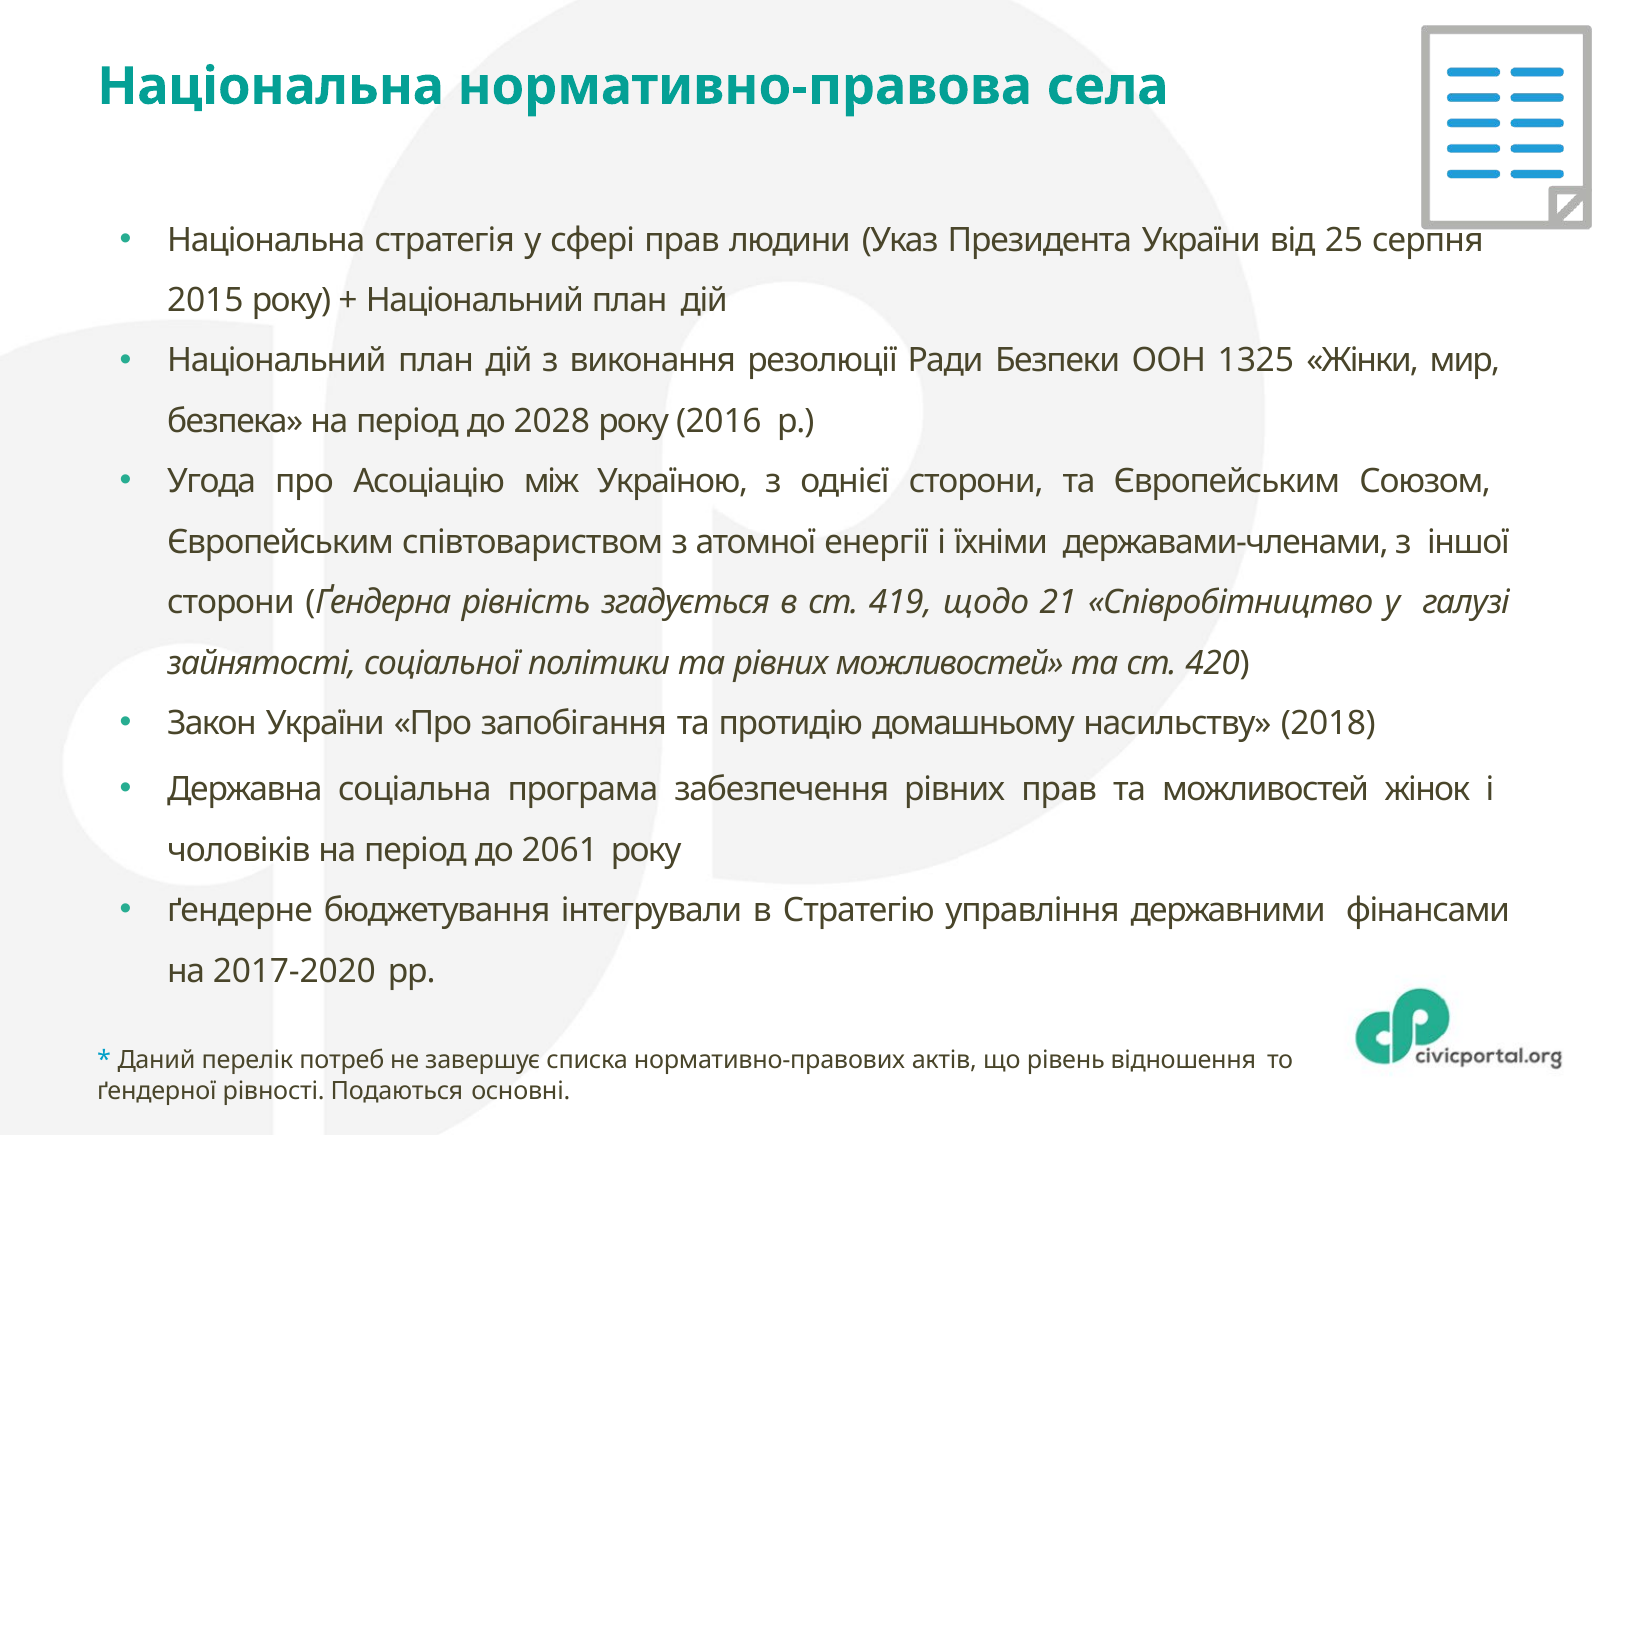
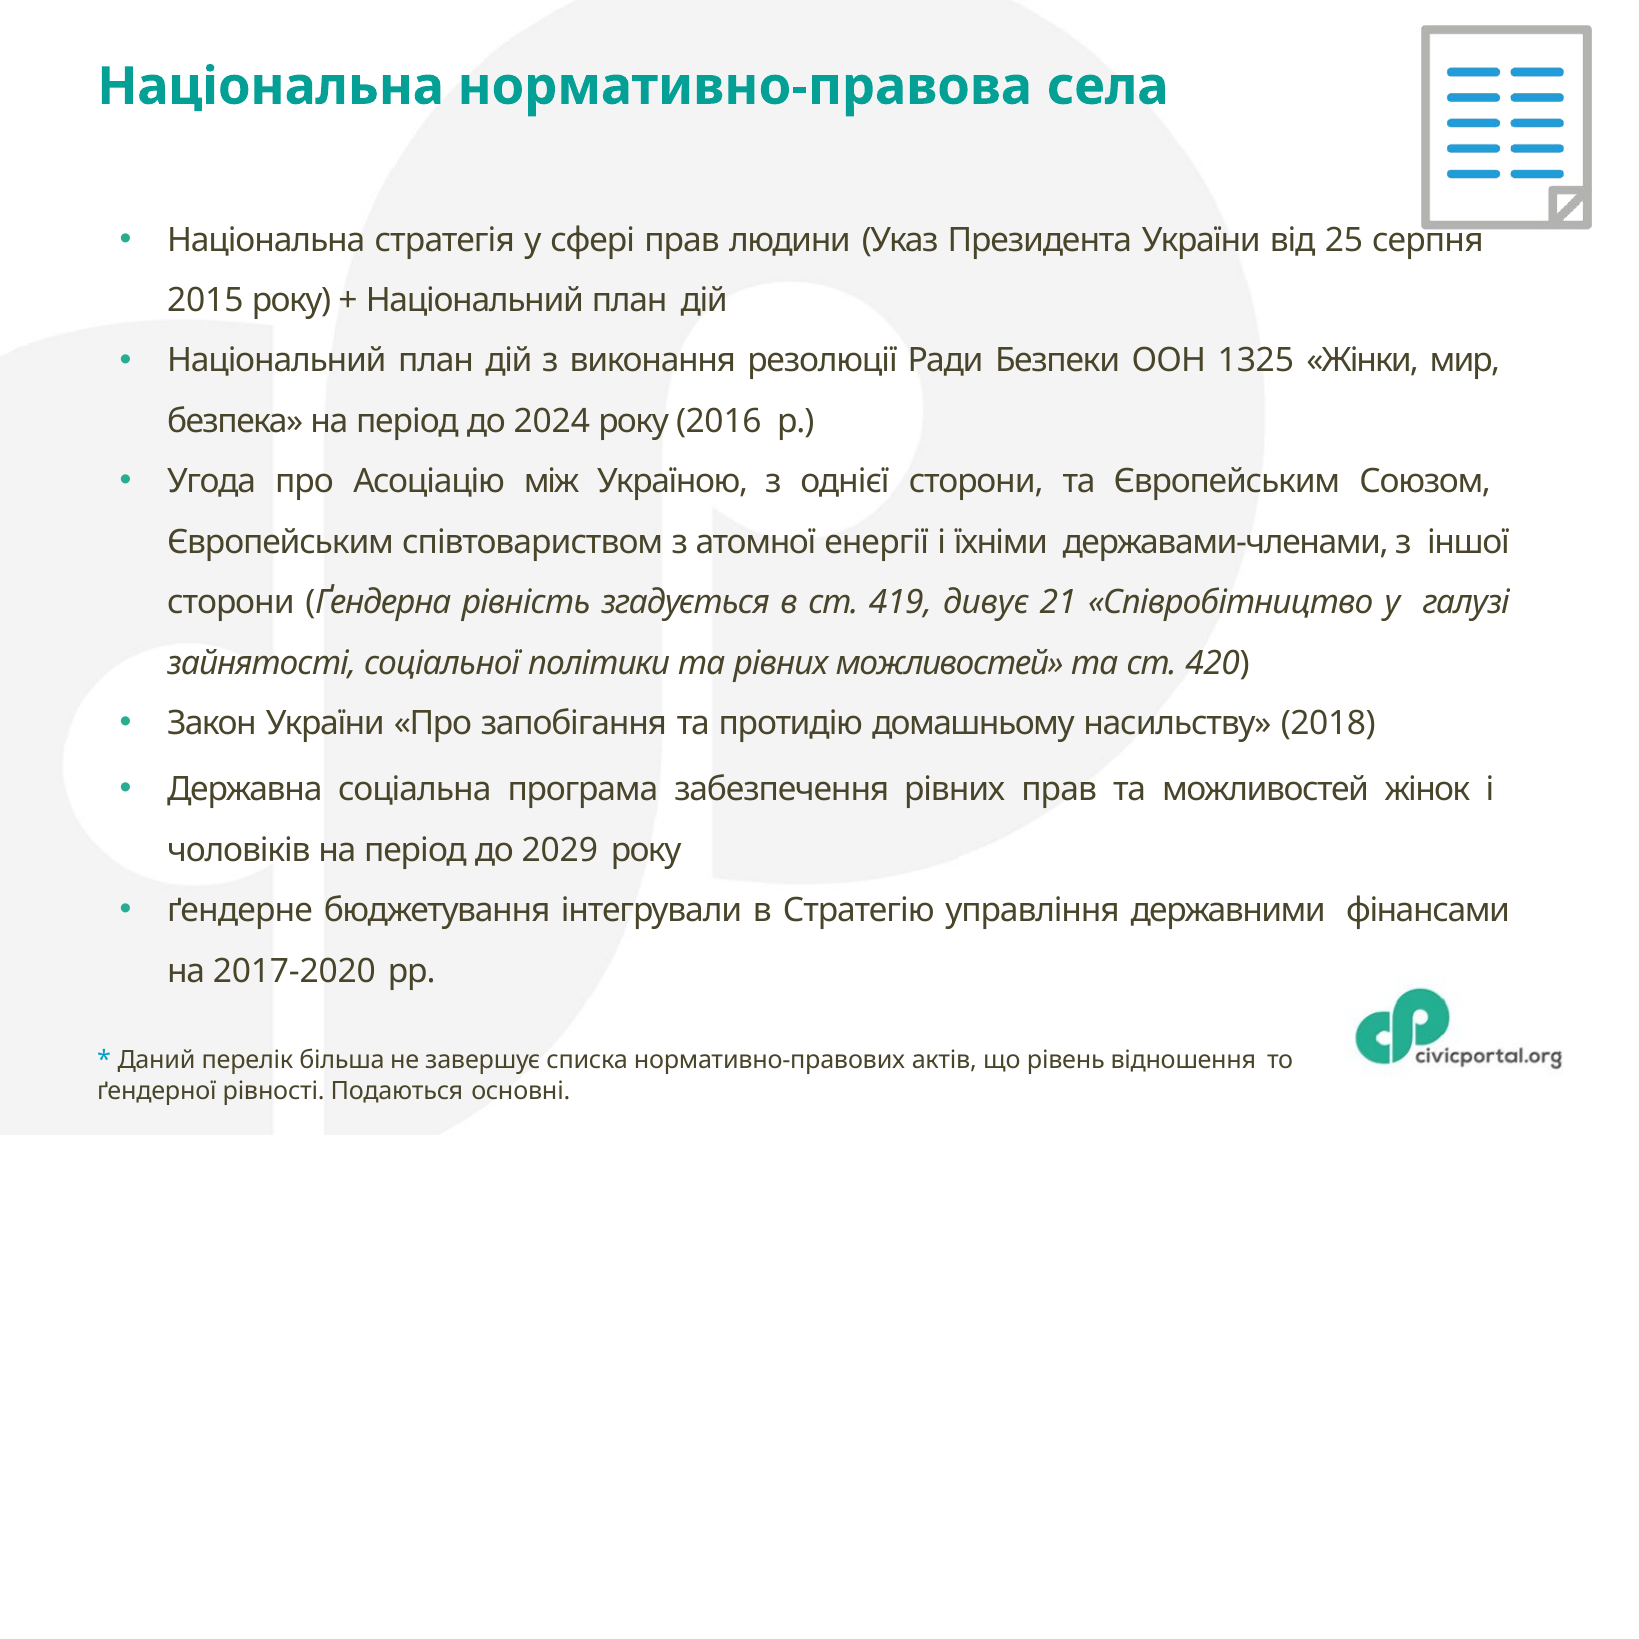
2028: 2028 -> 2024 (552, 421)
щодо: щодо -> дивує (986, 603)
2061: 2061 -> 2029 (560, 850)
потреб: потреб -> більша (342, 1060)
